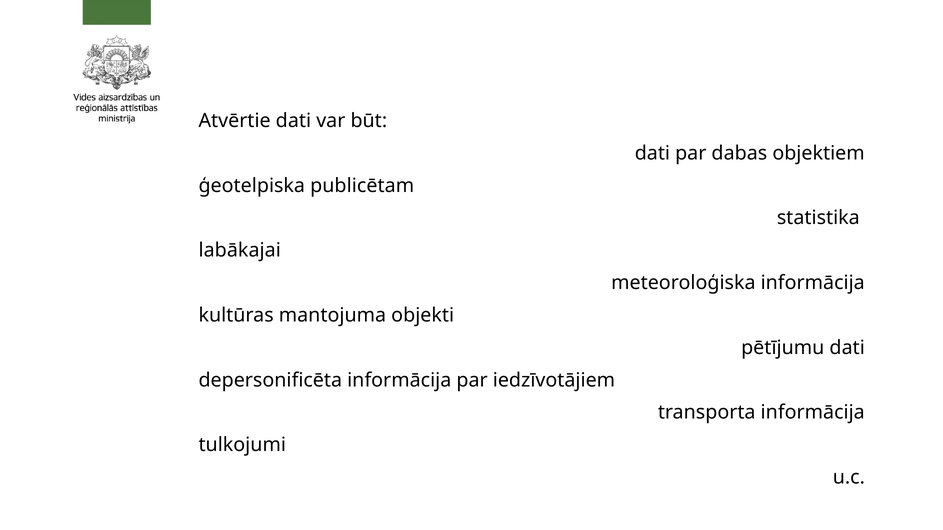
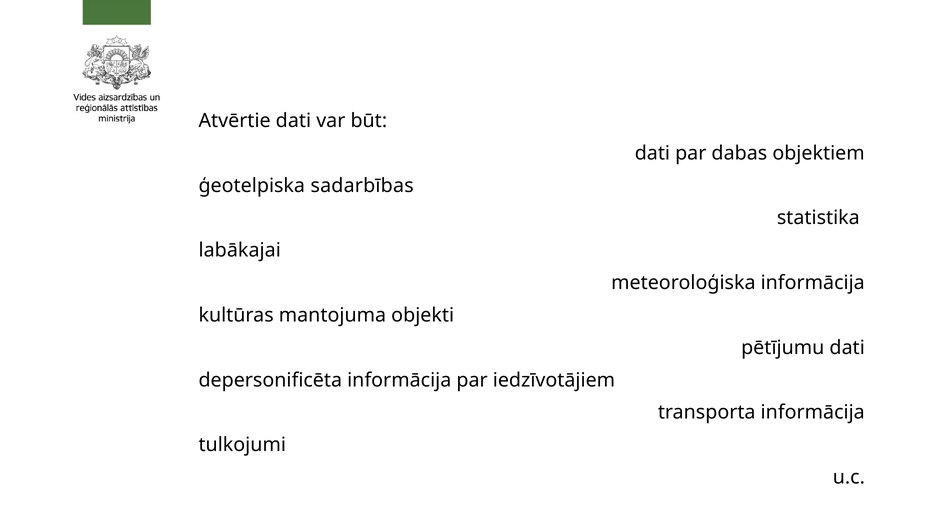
publicētam: publicētam -> sadarbības (362, 186)
